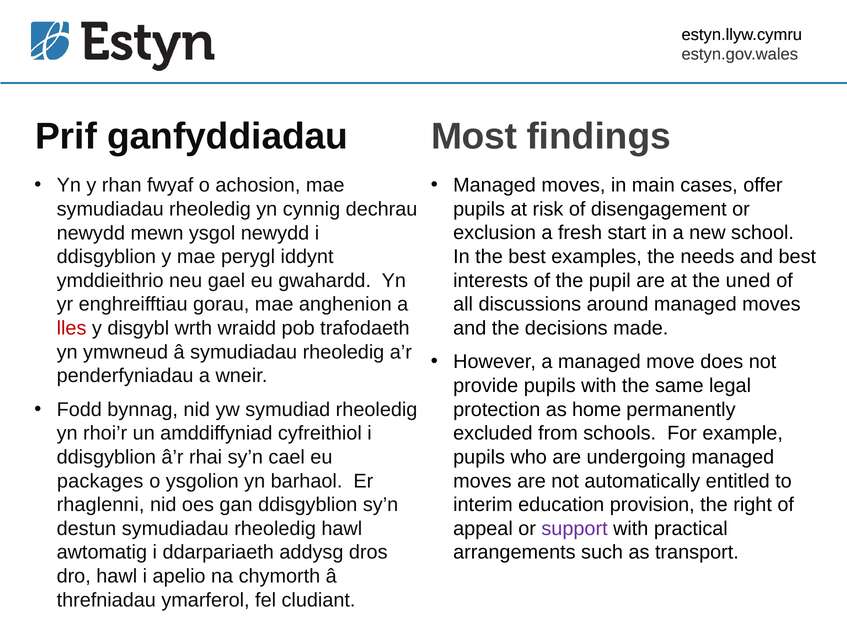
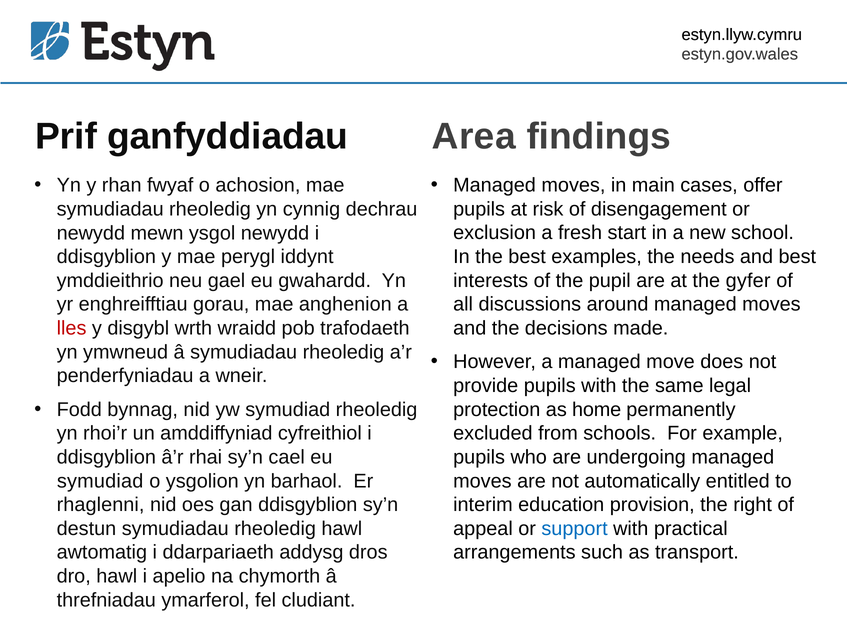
Most: Most -> Area (474, 137)
uned: uned -> gyfer (748, 281)
packages: packages -> symudiad (100, 481)
support colour: purple -> blue (575, 529)
